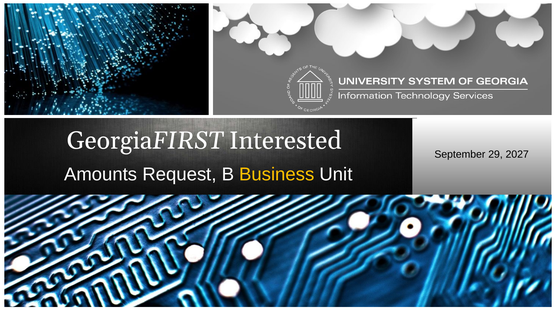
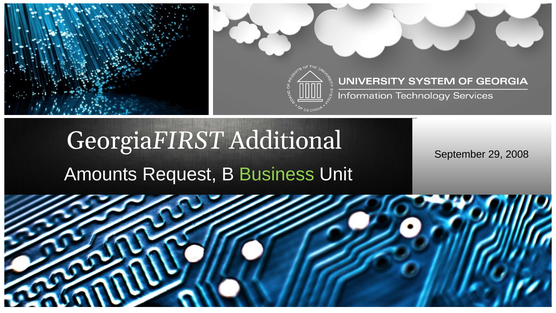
Interested: Interested -> Additional (286, 141)
2027: 2027 -> 2008 (517, 154)
Business colour: yellow -> light green (277, 174)
